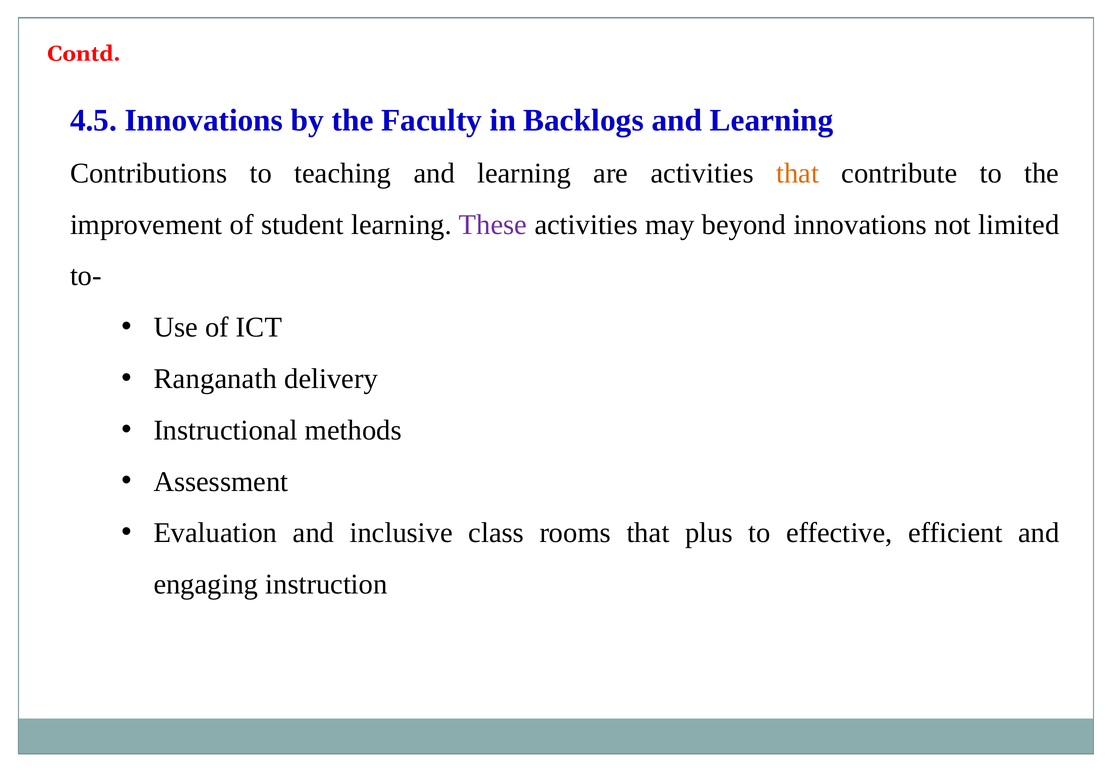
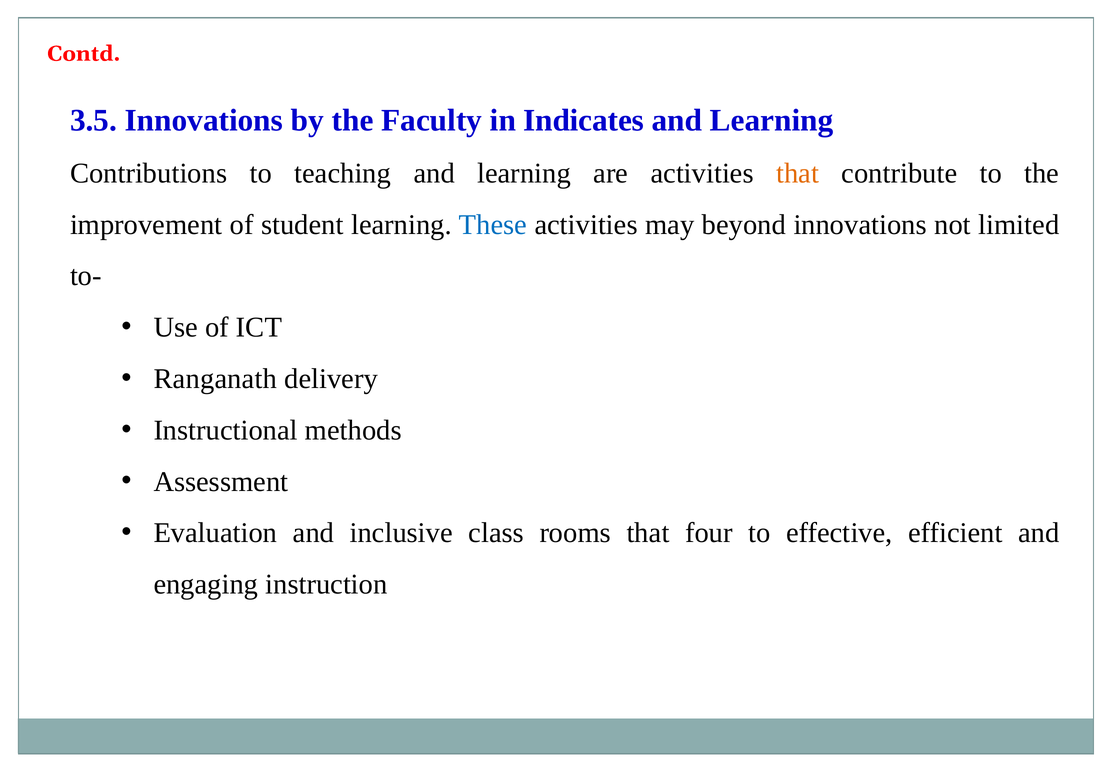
4.5: 4.5 -> 3.5 (94, 120)
Backlogs: Backlogs -> Indicates (584, 120)
These colour: purple -> blue (493, 224)
plus: plus -> four (709, 533)
